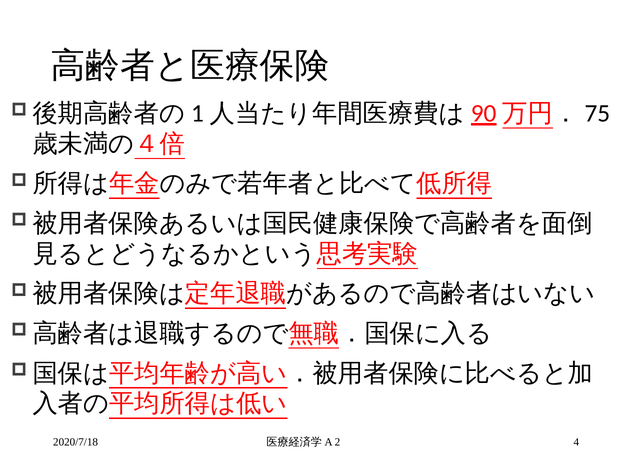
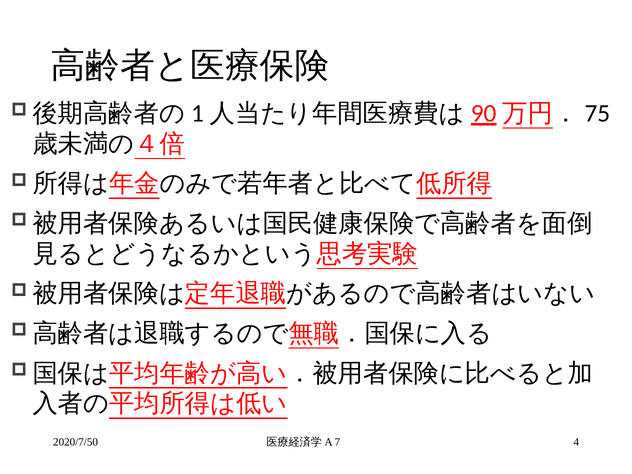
2020/7/18: 2020/7/18 -> 2020/7/50 (76, 442)
2: 2 -> 7 (337, 442)
